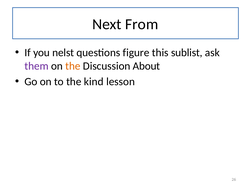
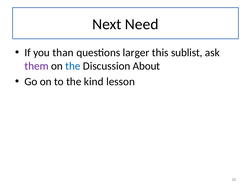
From: From -> Need (142, 24)
nelst: nelst -> than (63, 53)
figure: figure -> larger (136, 53)
the colour: orange -> blue (73, 66)
